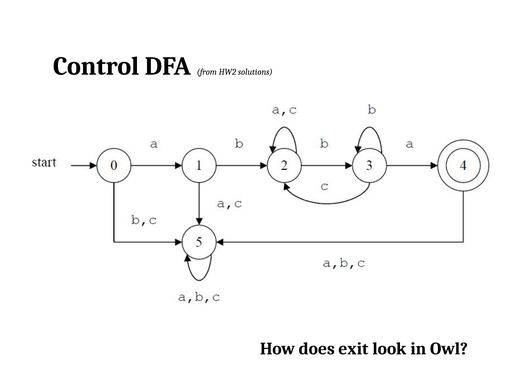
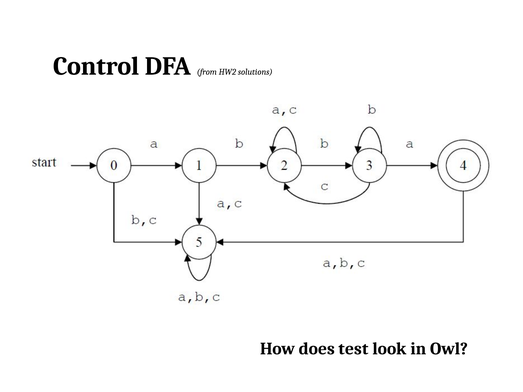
exit: exit -> test (354, 349)
